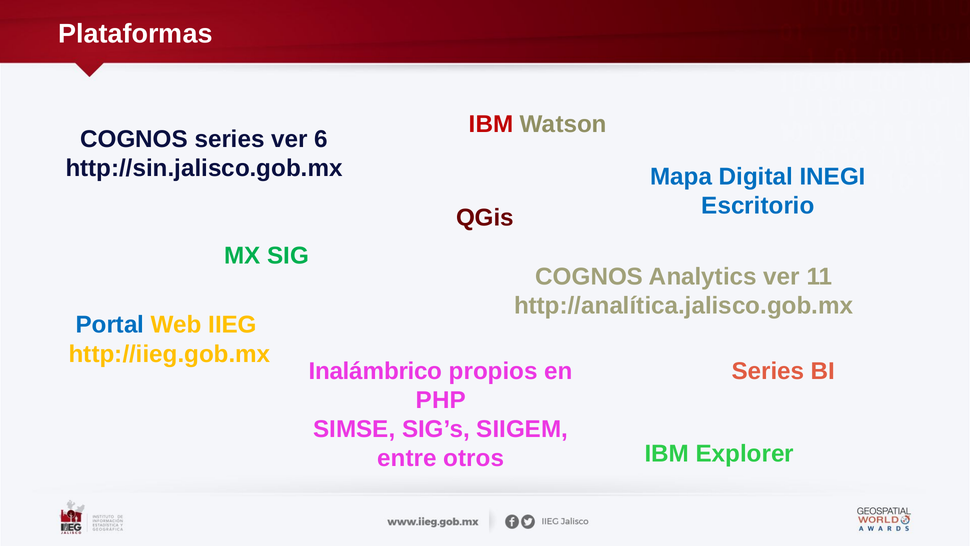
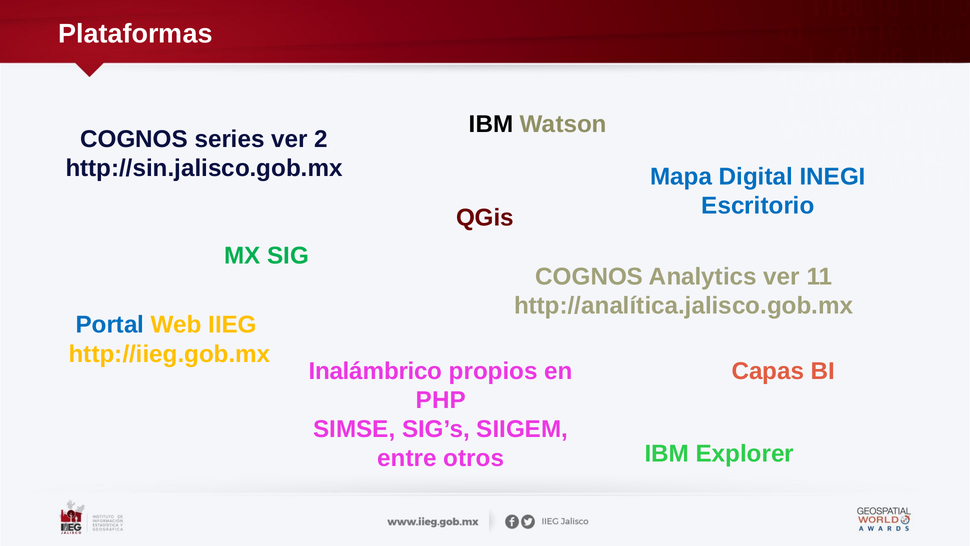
IBM colour: red -> black (491, 124)
6: 6 -> 2 (321, 139)
Series: Series -> Capas (768, 371)
